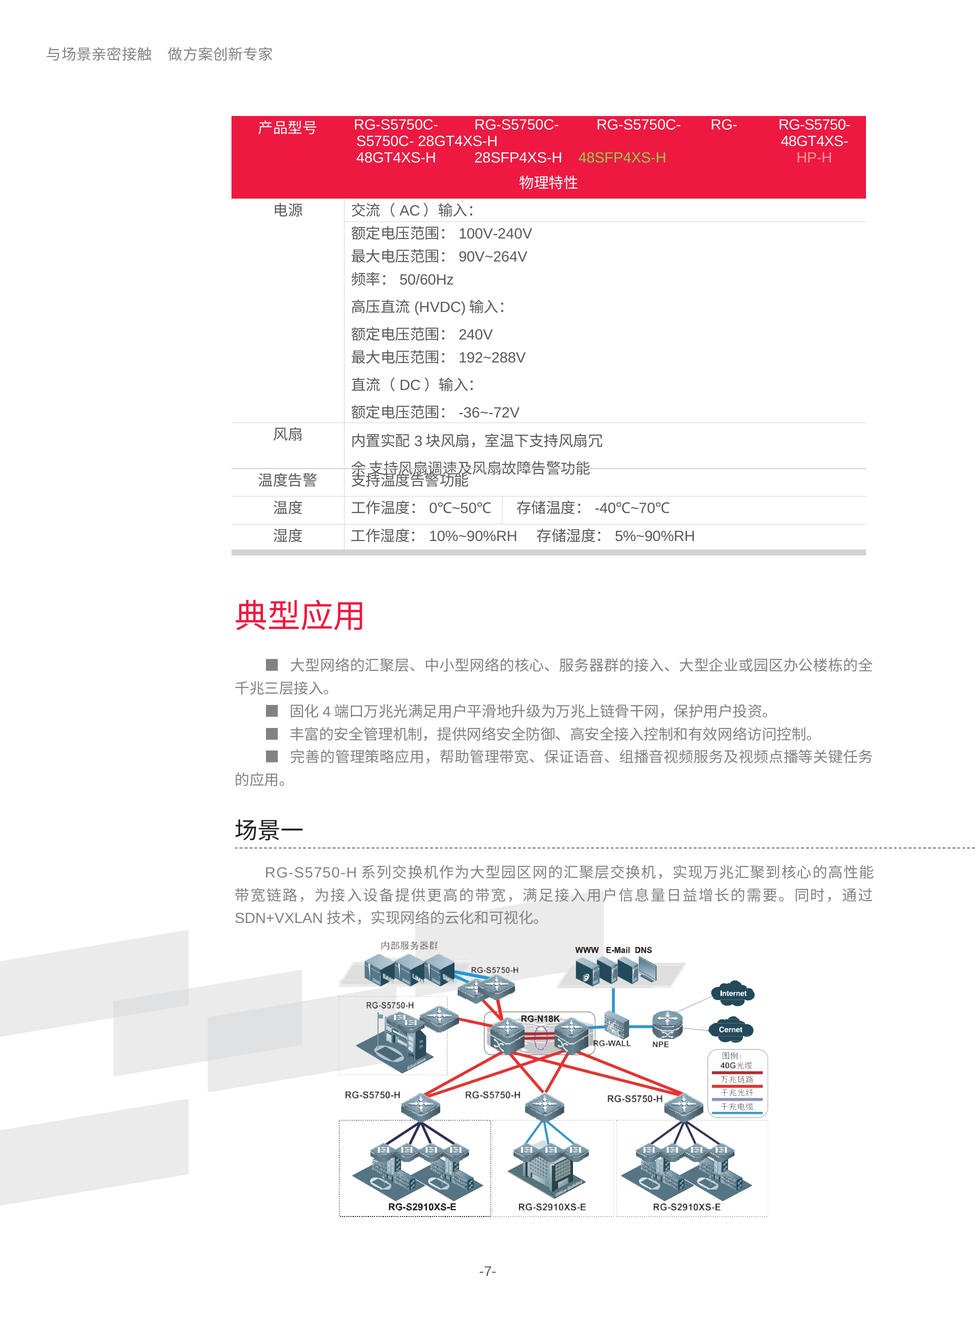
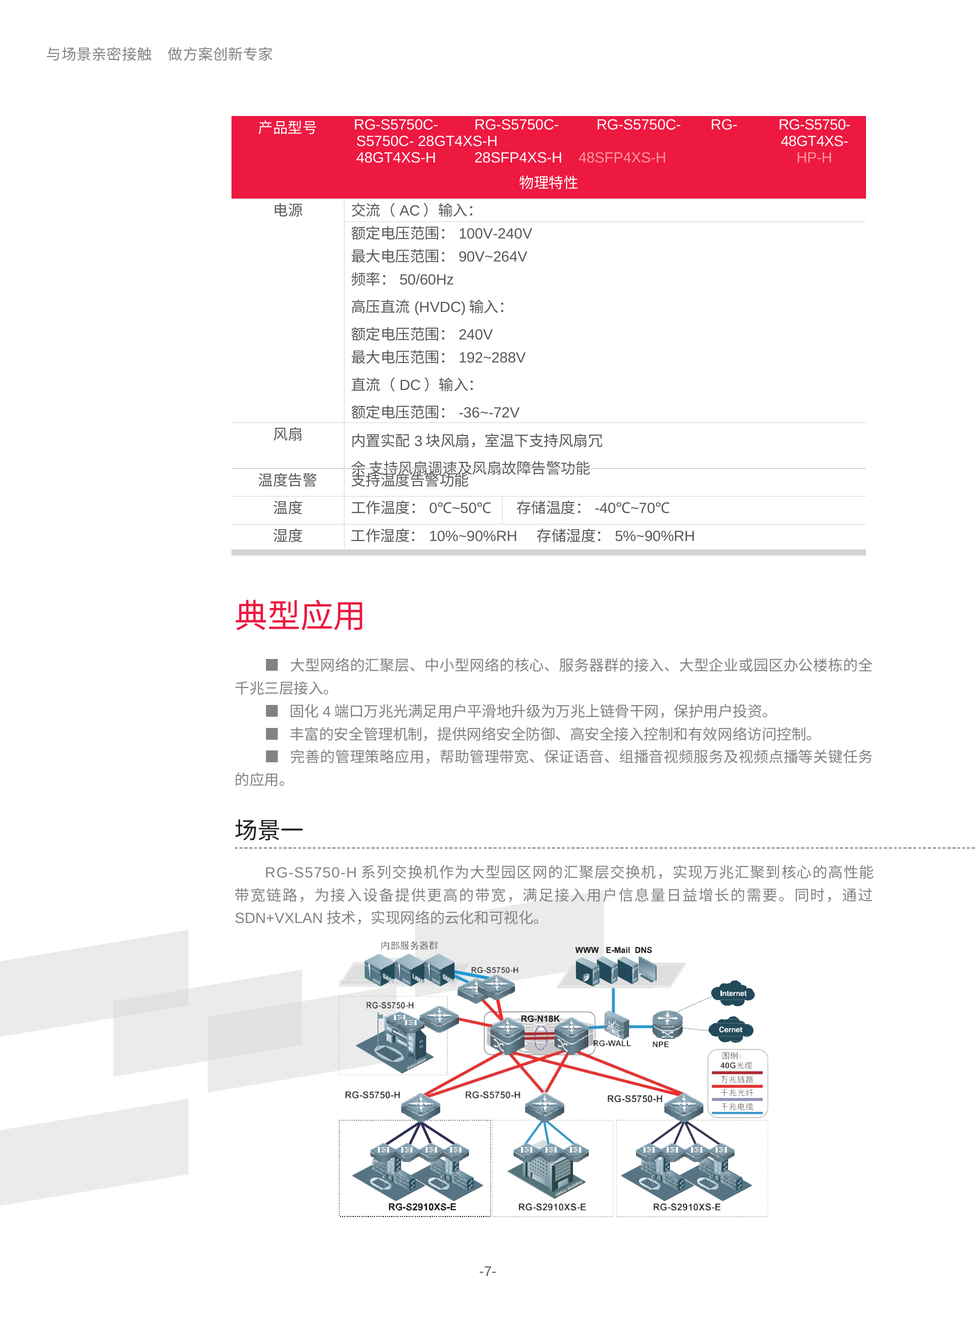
48SFP4XS-H colour: light green -> pink (622, 158)
